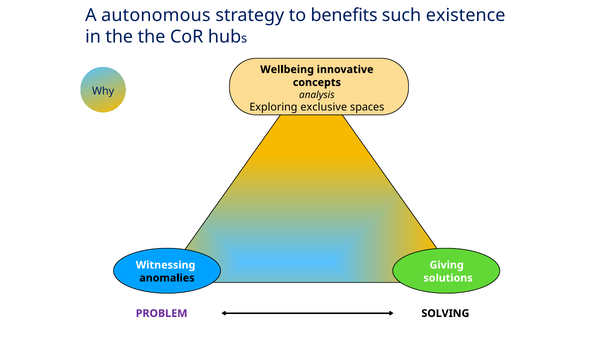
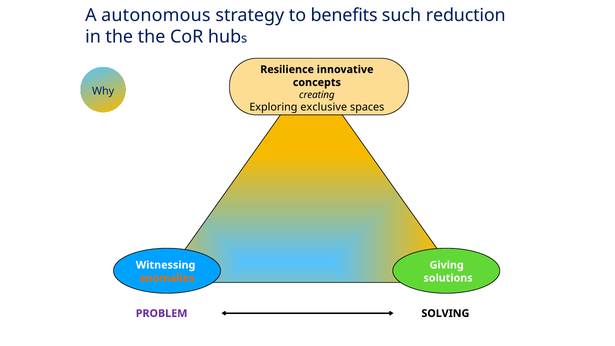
existence: existence -> reduction (466, 15)
Wellbeing: Wellbeing -> Resilience (287, 69)
analysis: analysis -> creating (317, 95)
anomalies colour: black -> orange (167, 278)
